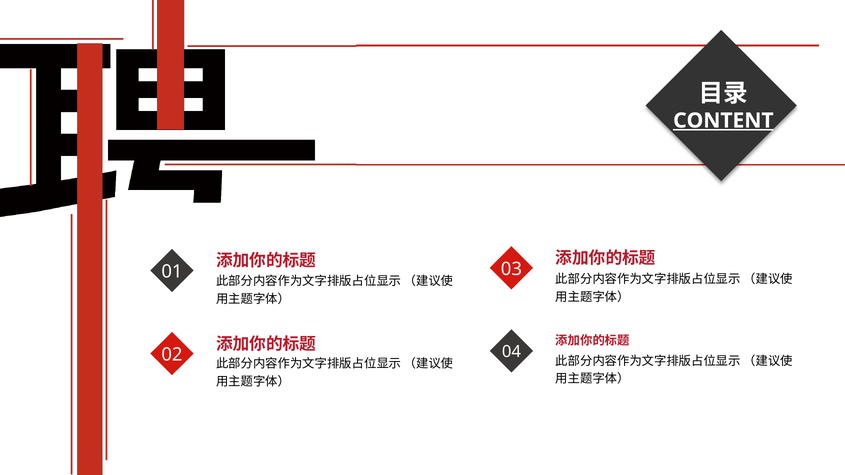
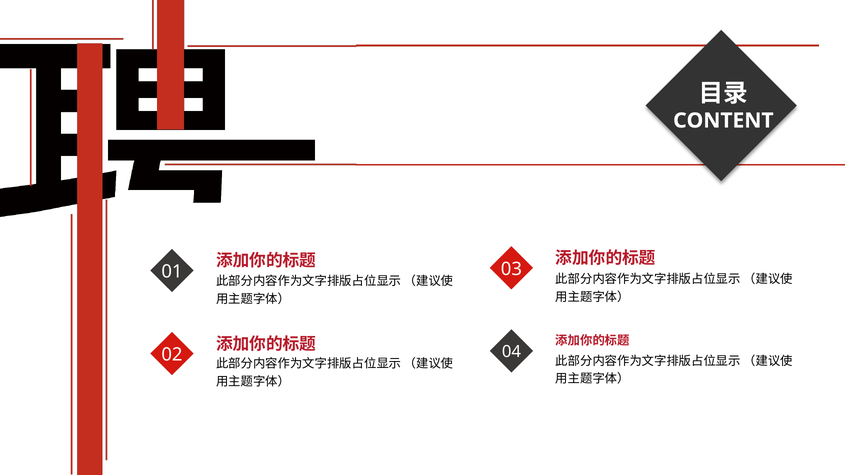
CONTENT underline: present -> none (723, 121)
